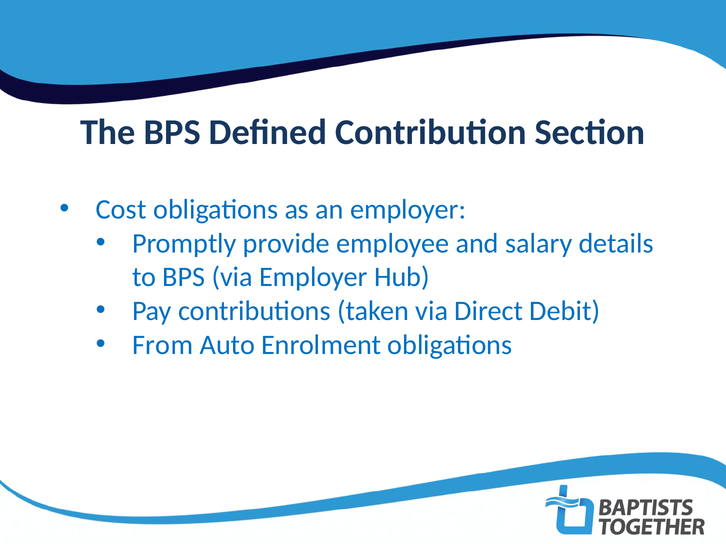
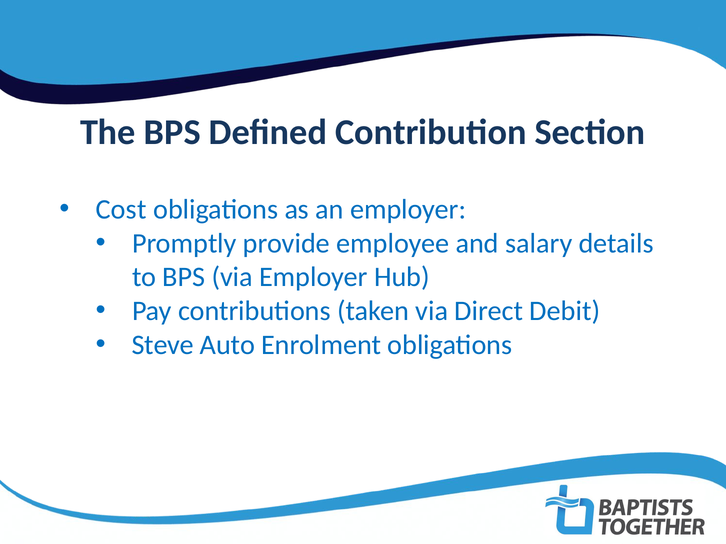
From: From -> Steve (163, 345)
